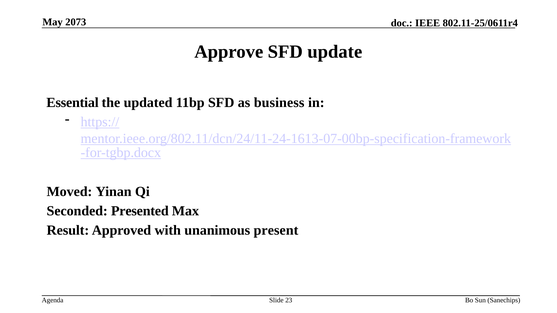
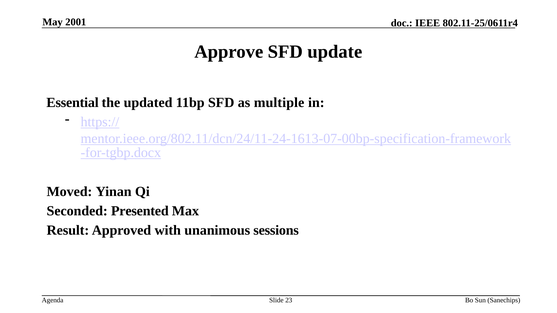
2073: 2073 -> 2001 (76, 22)
business: business -> multiple (279, 103)
present: present -> sessions (276, 231)
